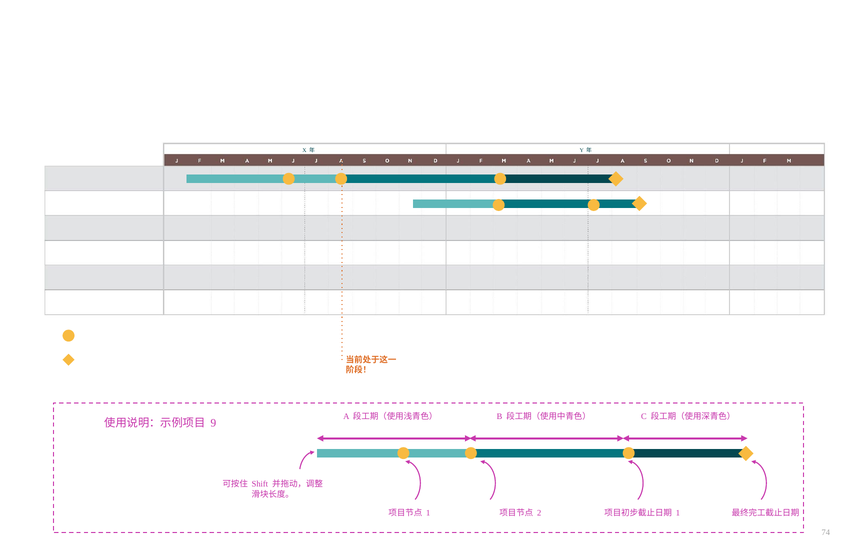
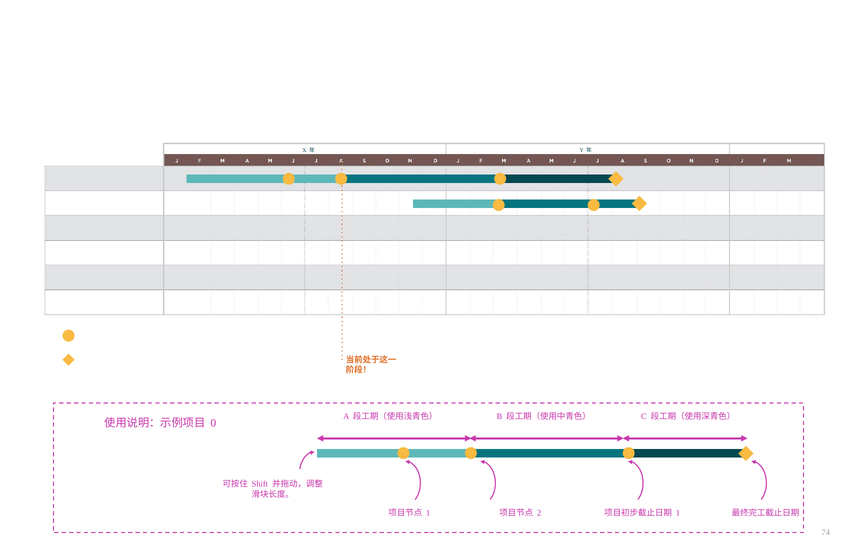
9: 9 -> 0 (213, 423)
